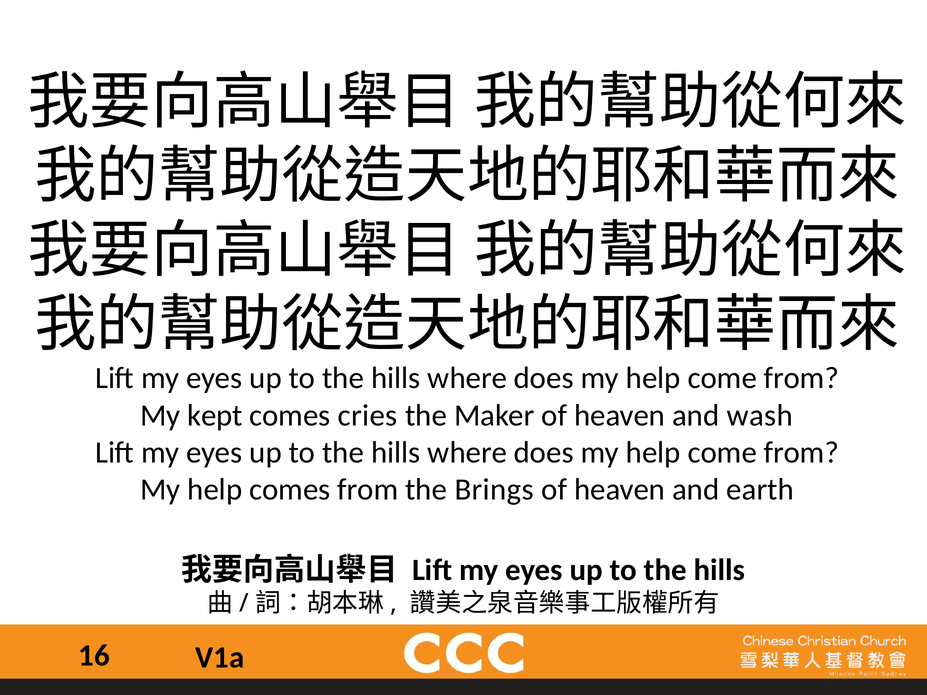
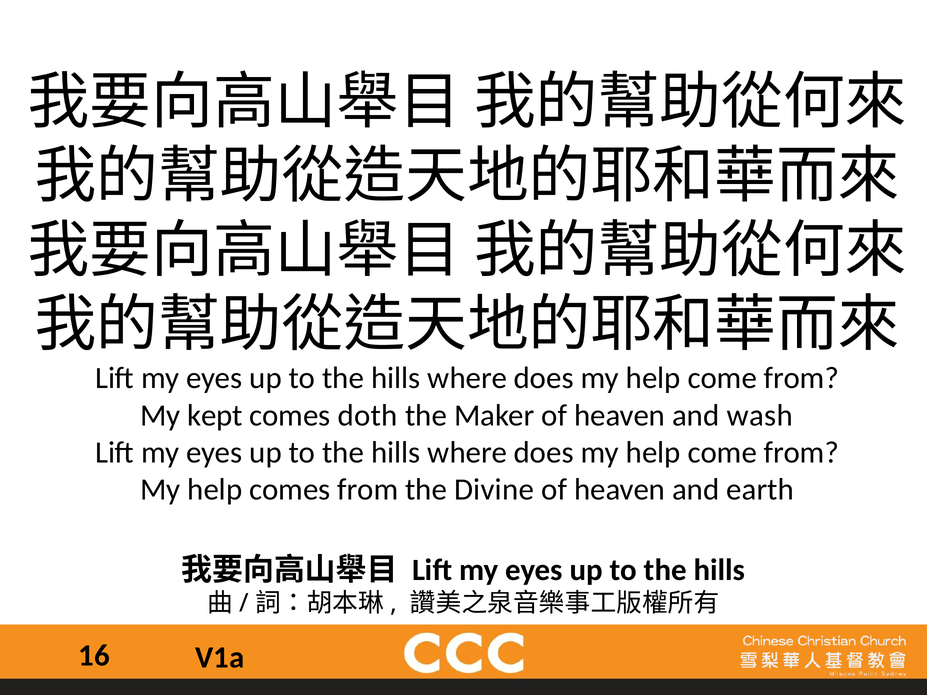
cries: cries -> doth (368, 415)
Brings: Brings -> Divine (494, 490)
